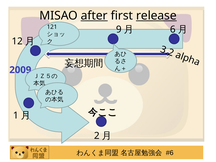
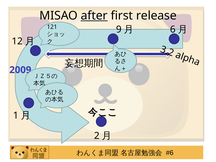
release underline: present -> none (156, 16)
